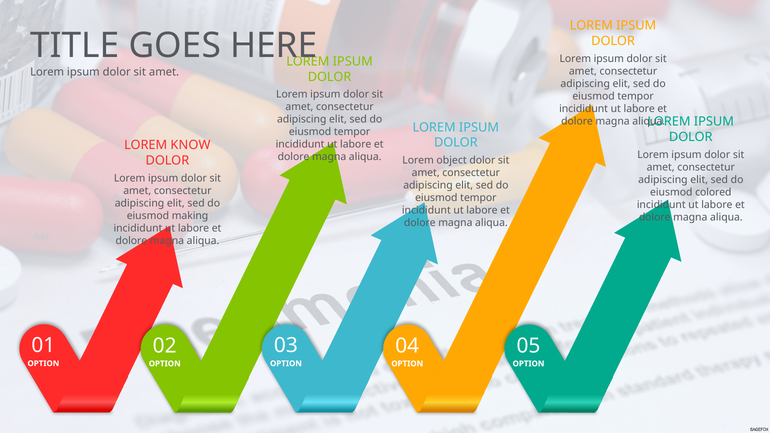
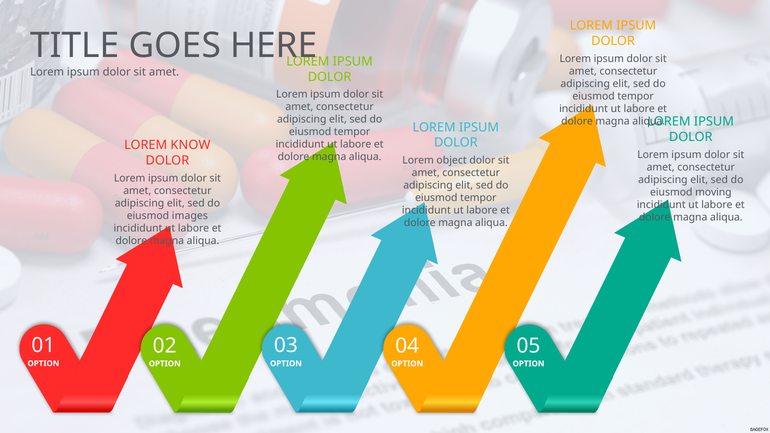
colored: colored -> moving (713, 192)
making: making -> images (190, 216)
